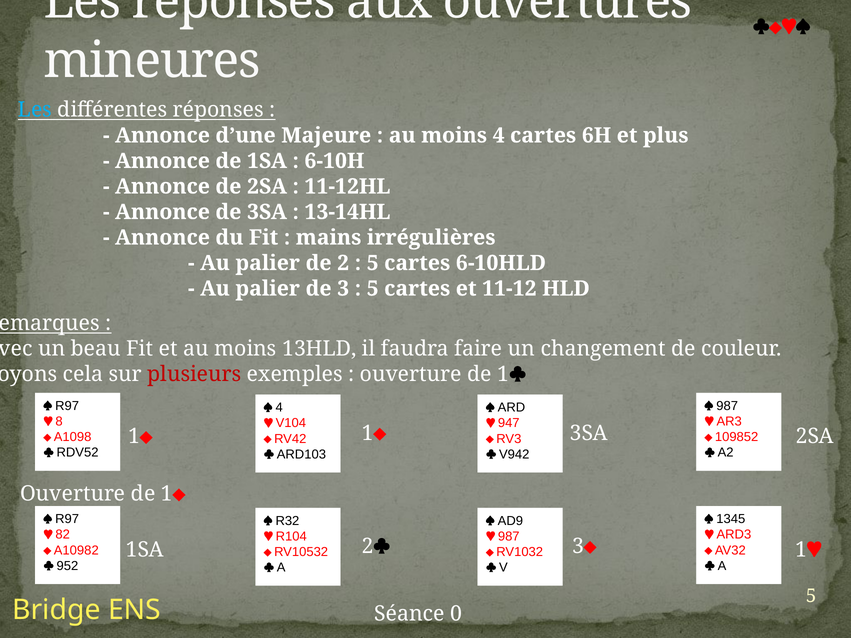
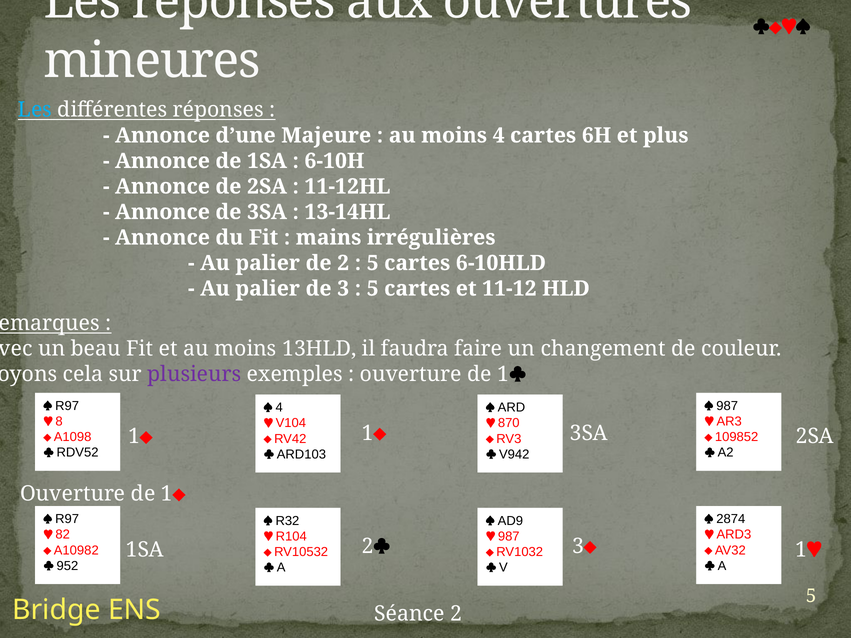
plusieurs colour: red -> purple (194, 375)
947: 947 -> 870 (509, 423)
1345: 1345 -> 2874 (731, 519)
Séance 0: 0 -> 2 (456, 614)
